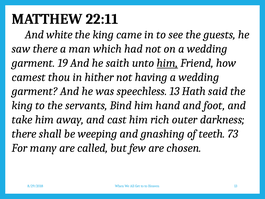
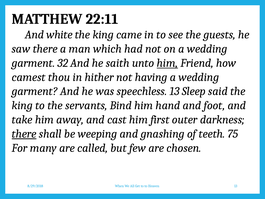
19: 19 -> 32 (63, 63)
Hath: Hath -> Sleep (194, 91)
rich: rich -> first (160, 119)
there underline: none -> present (24, 134)
73: 73 -> 75 (233, 134)
